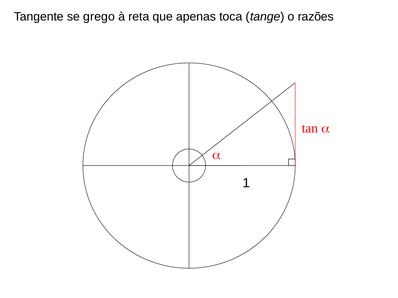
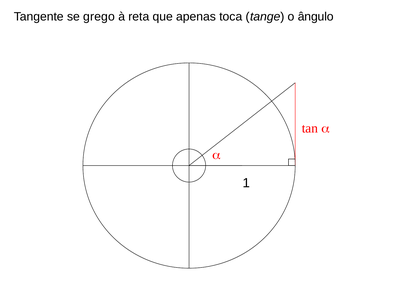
razões: razões -> ângulo (316, 17)
